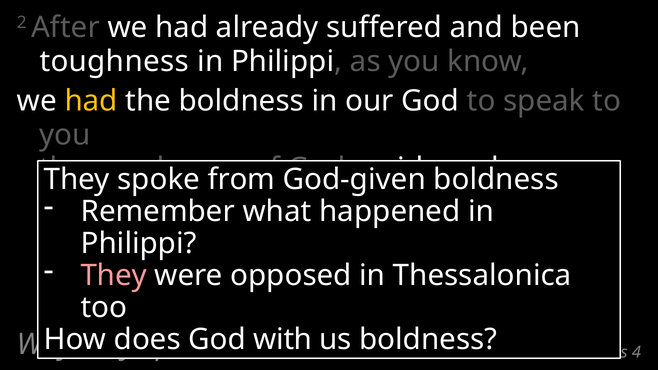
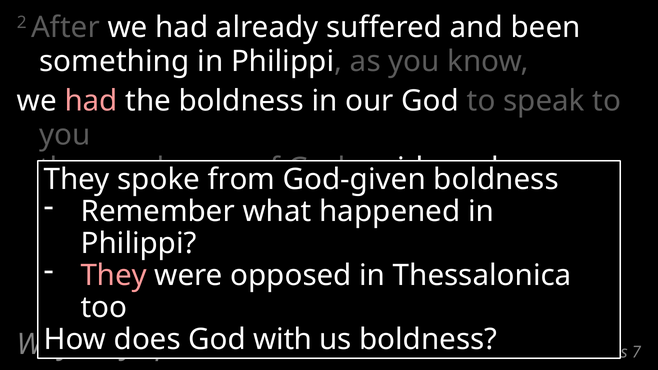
toughness: toughness -> something (114, 61)
had colour: yellow -> pink (91, 101)
4: 4 -> 7 (636, 353)
